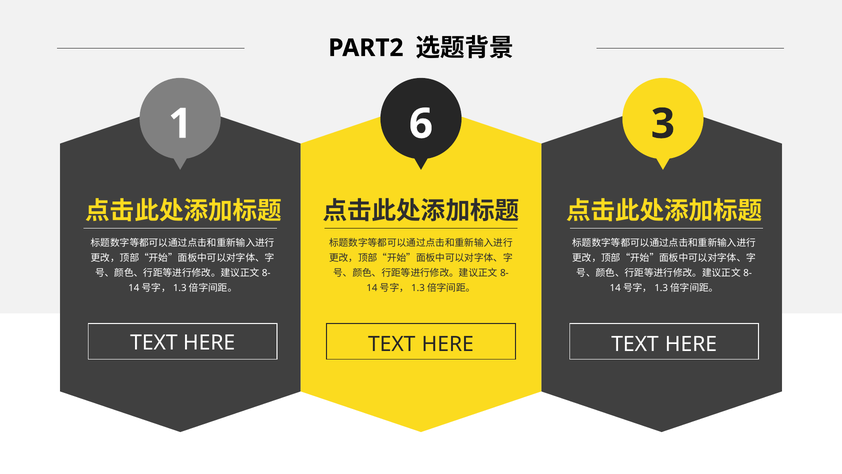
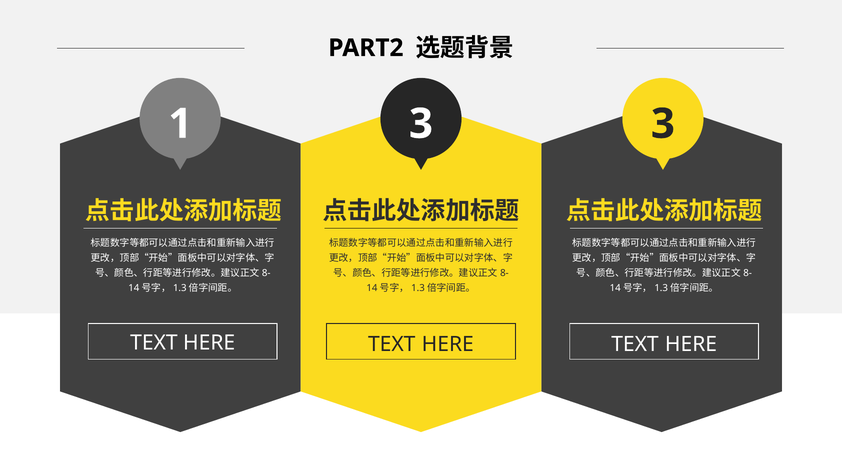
1 6: 6 -> 3 (421, 124)
